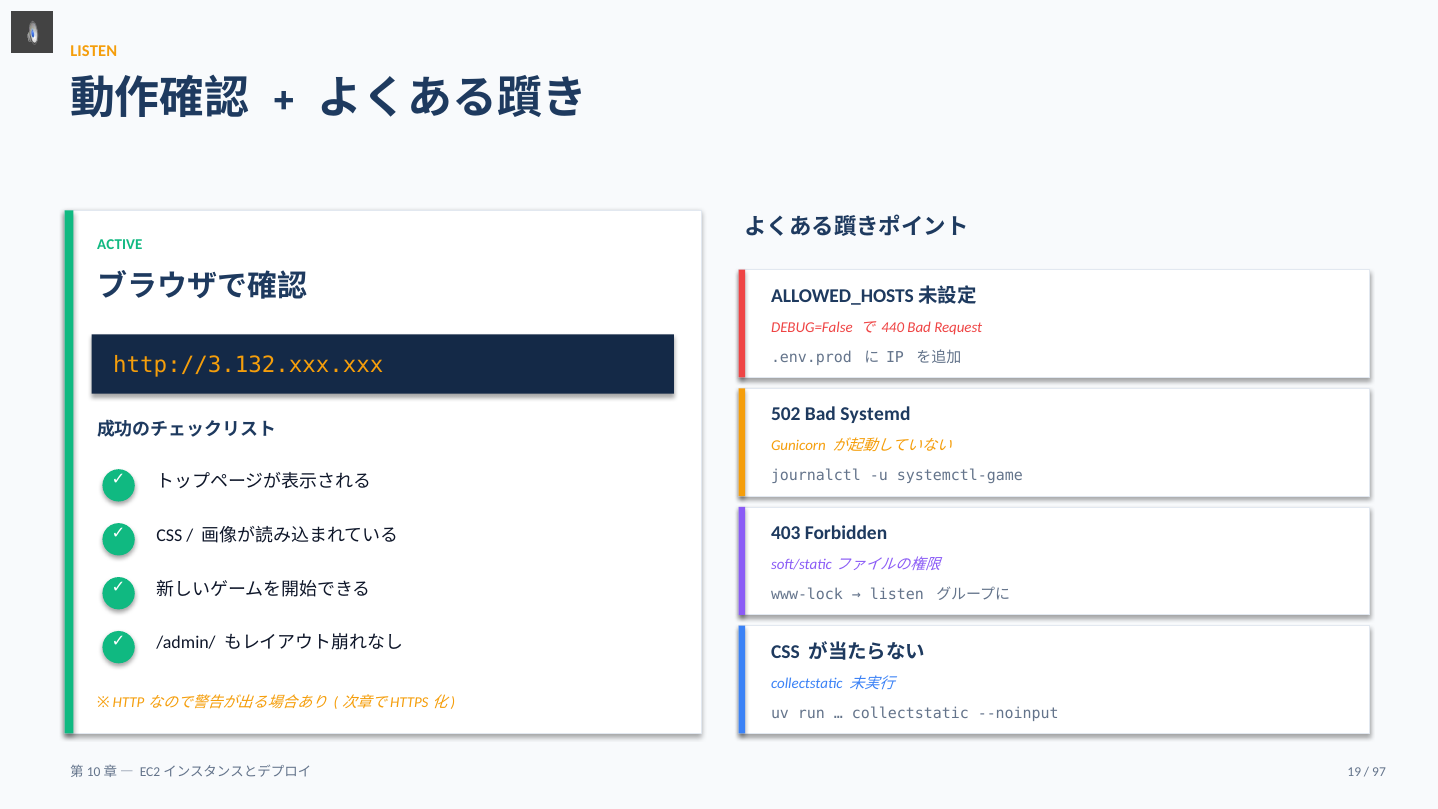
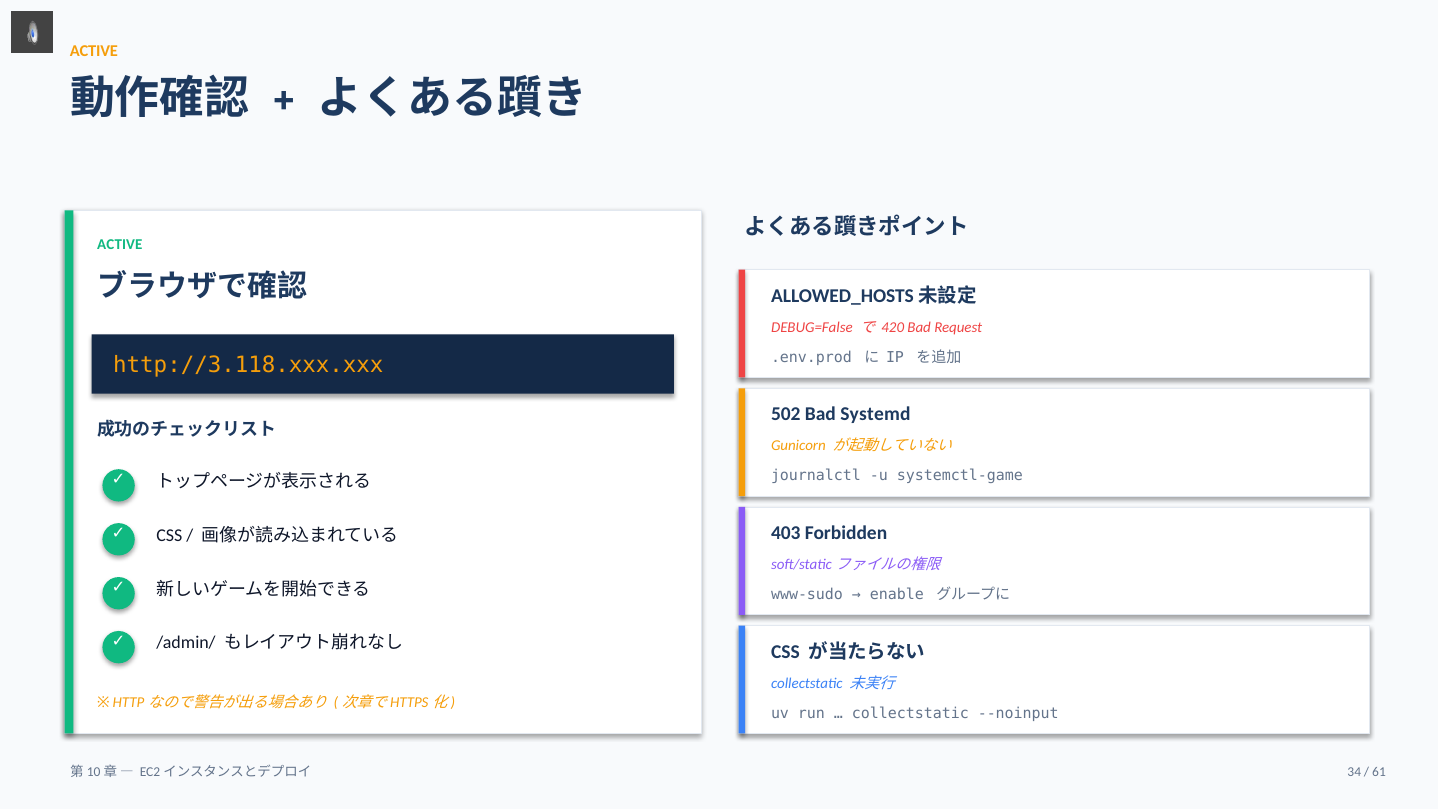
LISTEN: LISTEN -> ACTIVE (94, 51)
440: 440 -> 420 (893, 327)
http://3.132.xxx.xxx: http://3.132.xxx.xxx -> http://3.118.xxx.xxx (248, 365)
www-lock: www-lock -> www-sudo (807, 595)
listen: listen -> enable (897, 595)
19: 19 -> 34 (1354, 772)
97: 97 -> 61 (1379, 772)
